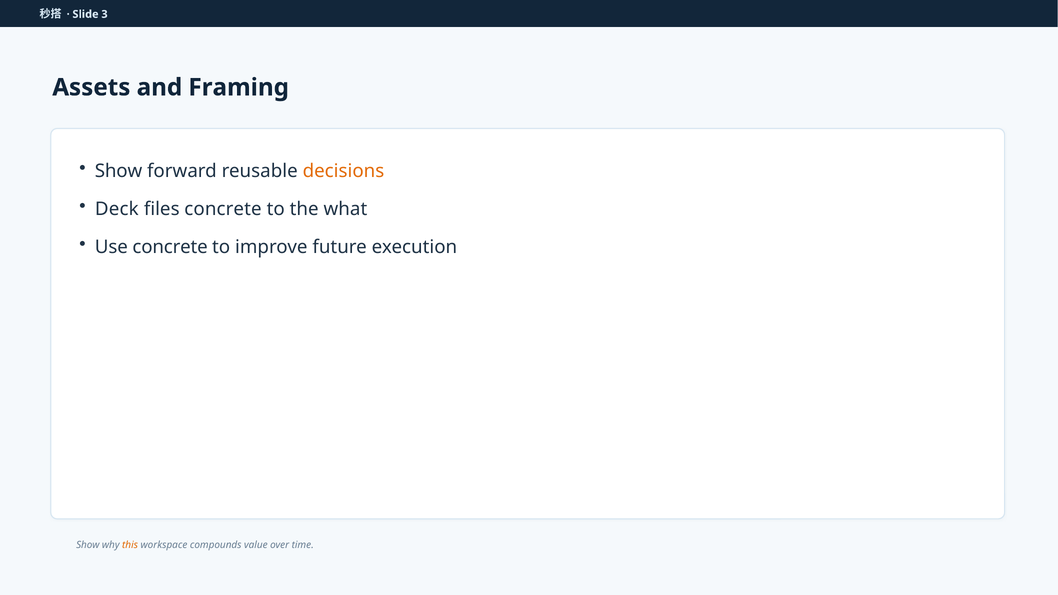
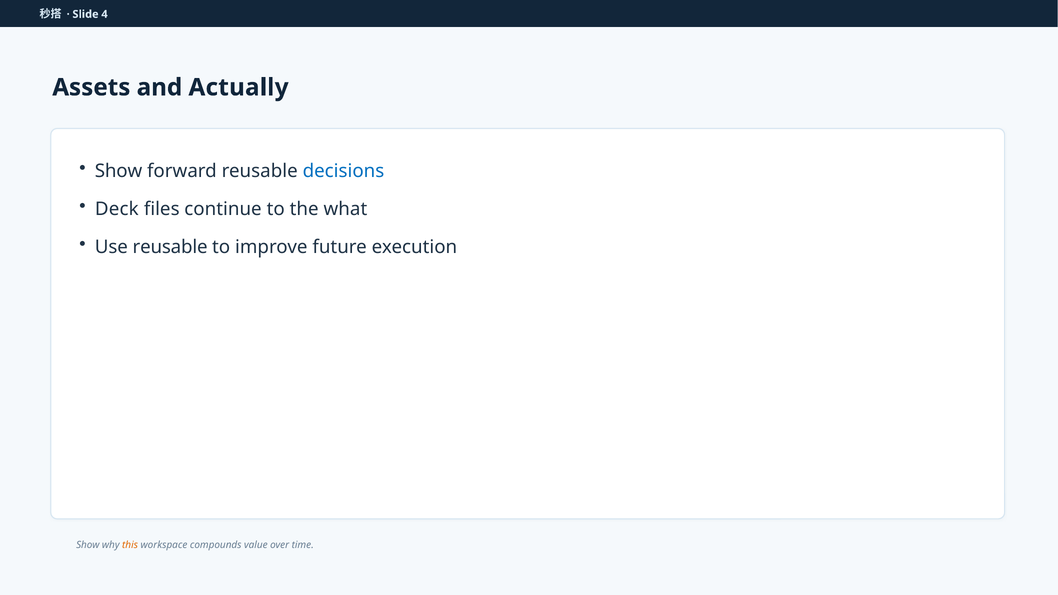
3: 3 -> 4 (104, 14)
Framing: Framing -> Actually (239, 87)
decisions colour: orange -> blue (343, 171)
files concrete: concrete -> continue (223, 209)
Use concrete: concrete -> reusable (170, 247)
